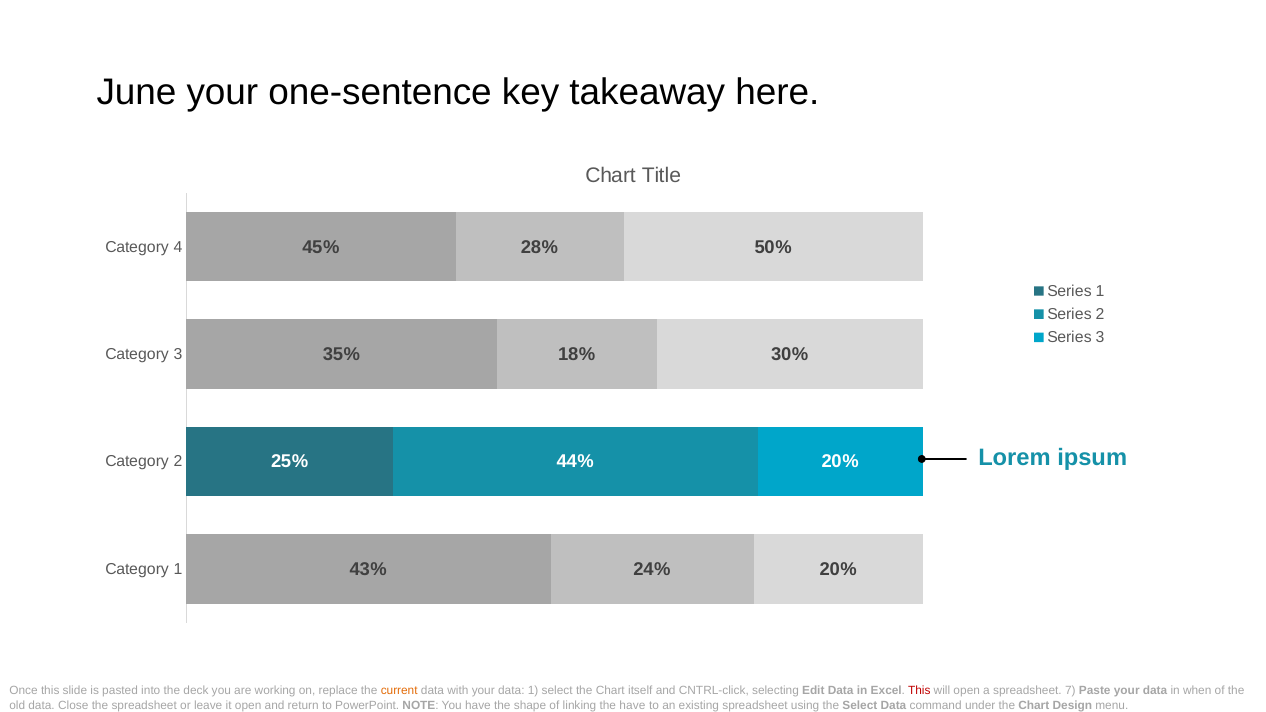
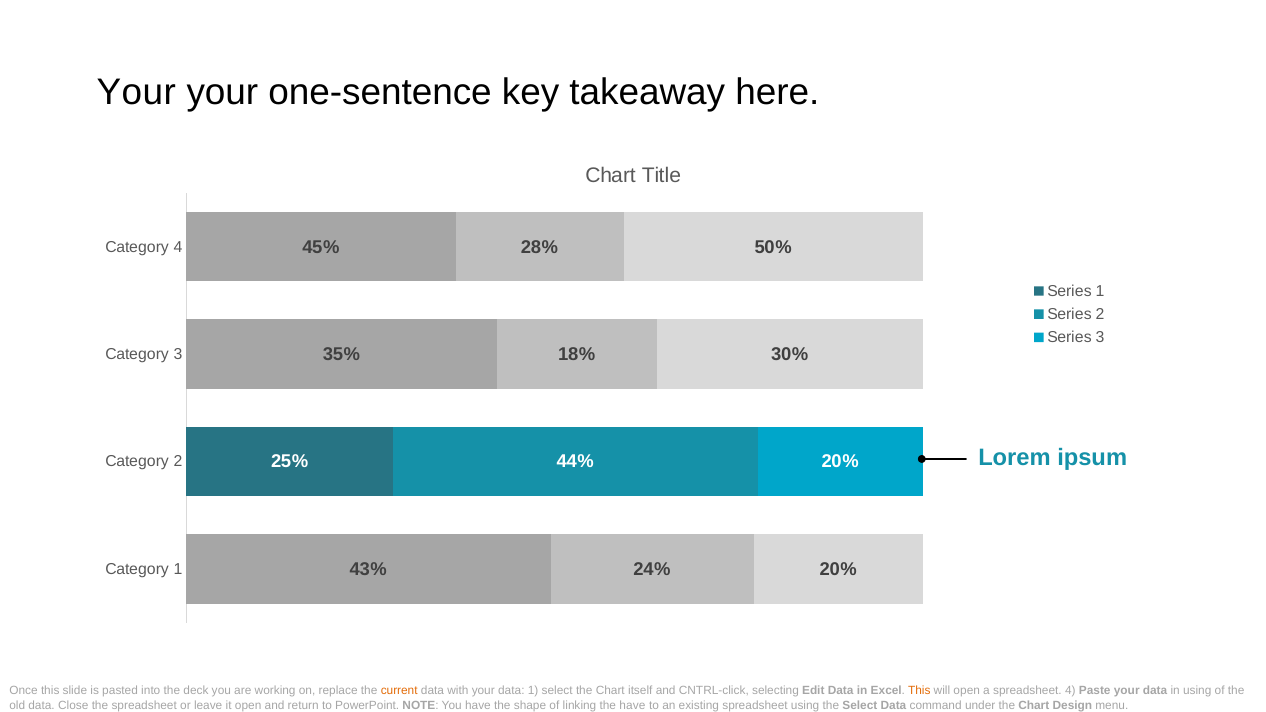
June: June -> Your (136, 92)
This colour: red -> orange (919, 691)
spreadsheet 7: 7 -> 4 (1070, 691)
in when: when -> using (1197, 691)
